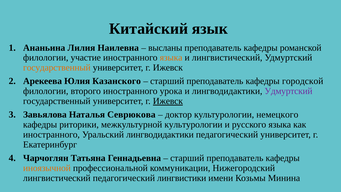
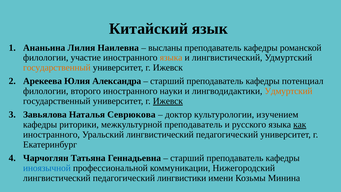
Казанского: Казанского -> Александра (117, 81)
городской: городской -> потенциал (303, 81)
урока: урока -> науки (171, 91)
Удмуртский colour: purple -> orange (288, 91)
немецкого: немецкого -> изучением (277, 115)
межкультурной культурологии: культурологии -> преподаватель (193, 125)
как underline: none -> present (300, 125)
Уральский лингводидактики: лингводидактики -> лингвистический (160, 135)
иноязычной colour: orange -> blue (47, 168)
